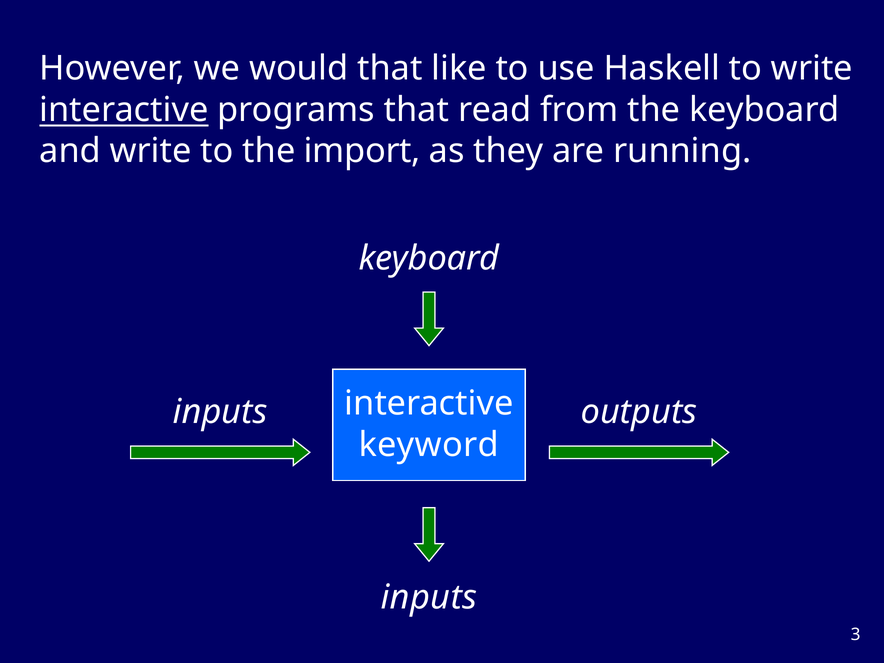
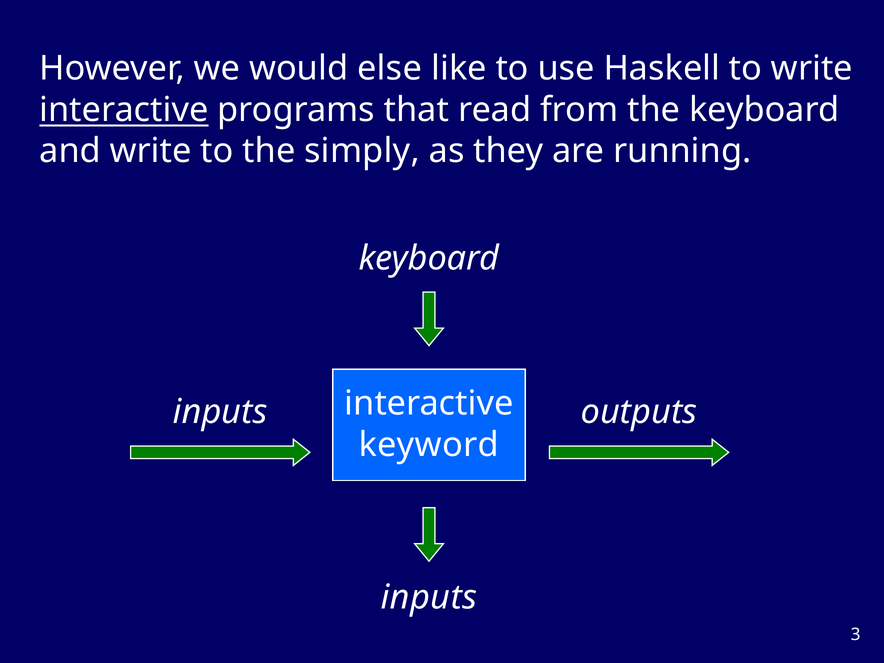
would that: that -> else (390, 68)
import: import -> simply (362, 151)
